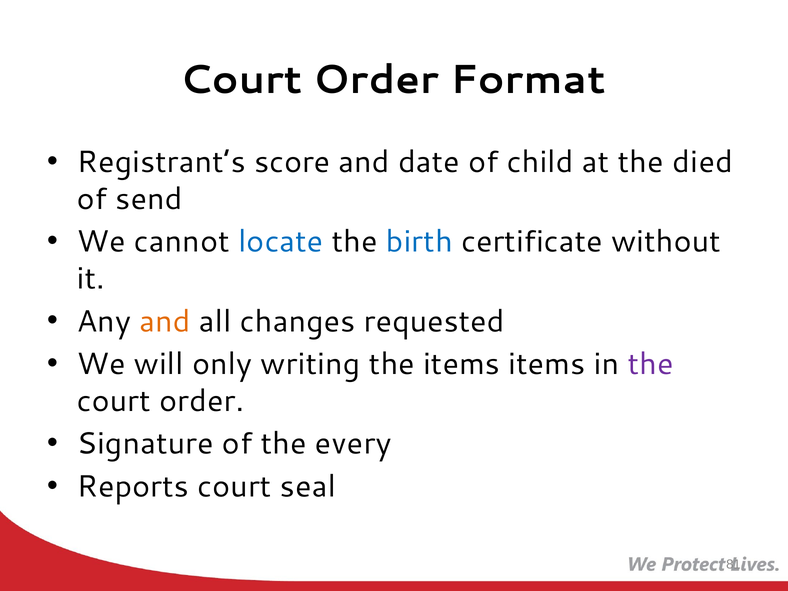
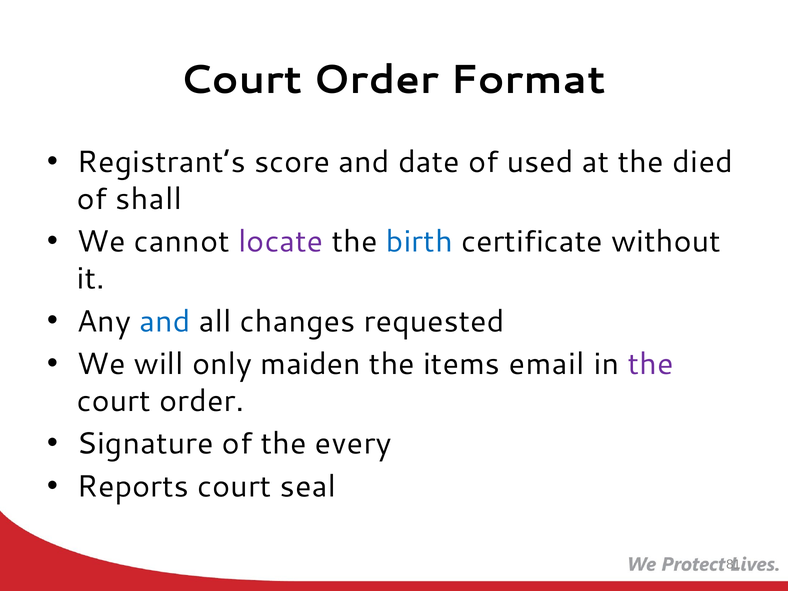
child: child -> used (540, 162)
send: send -> shall (149, 199)
locate colour: blue -> purple (281, 242)
and colour: orange -> blue (165, 321)
writing: writing -> maiden (311, 364)
items items: items -> email (547, 364)
